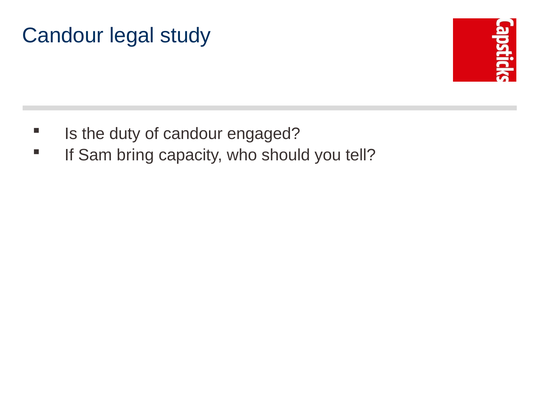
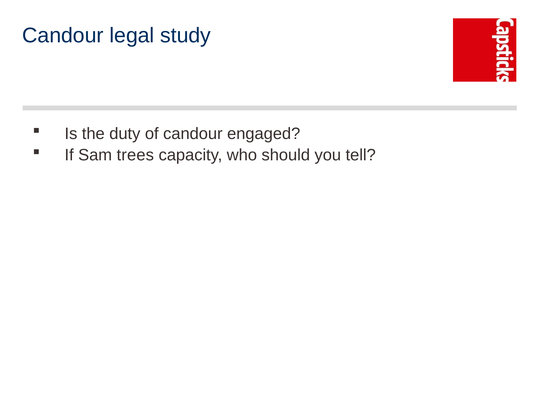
bring: bring -> trees (135, 155)
